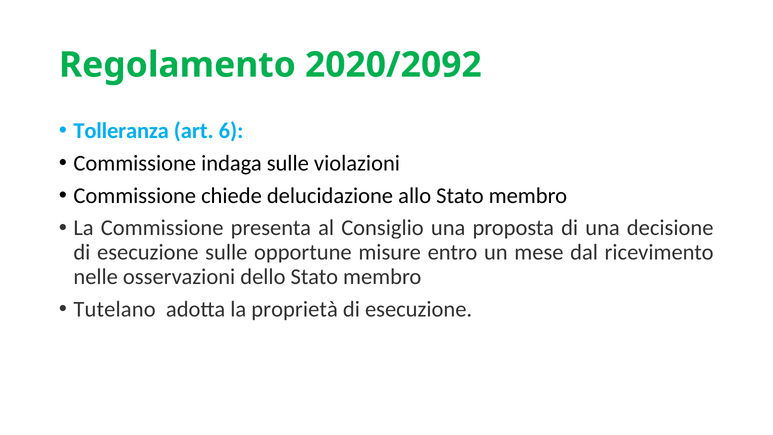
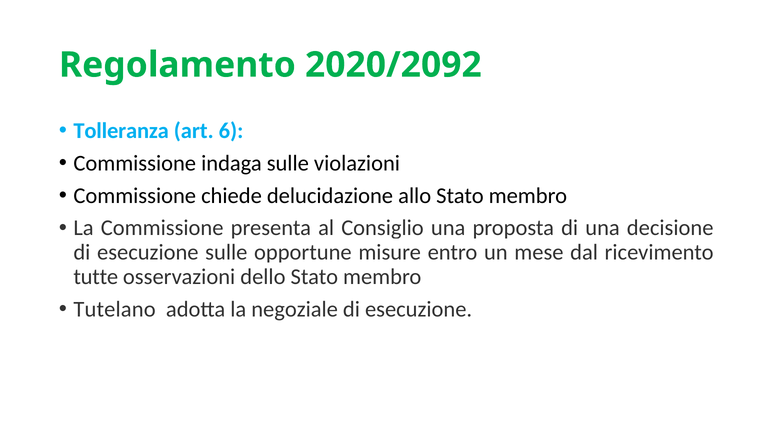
nelle: nelle -> tutte (96, 277)
proprietà: proprietà -> negoziale (295, 309)
